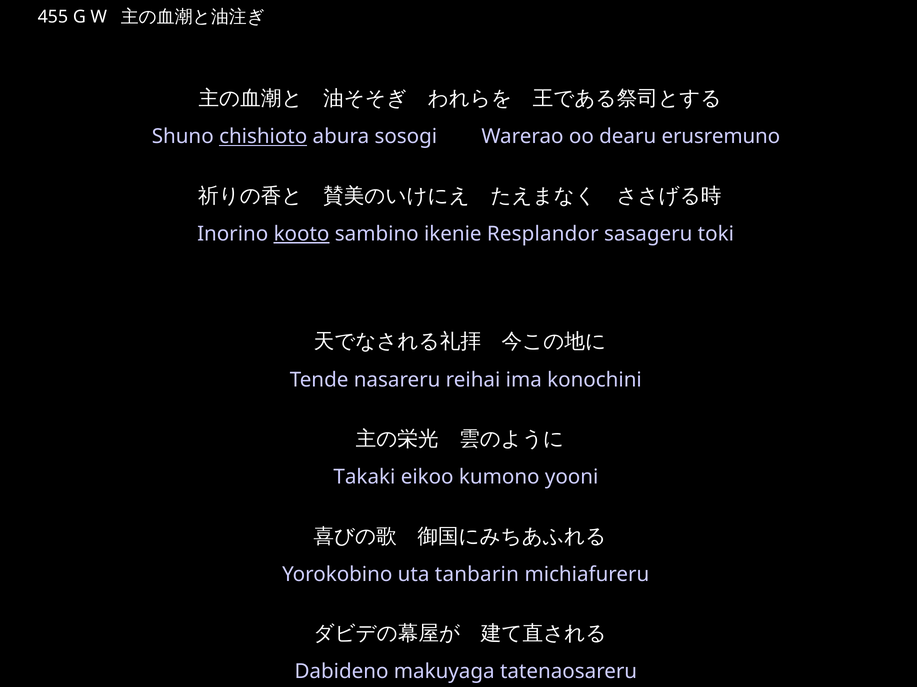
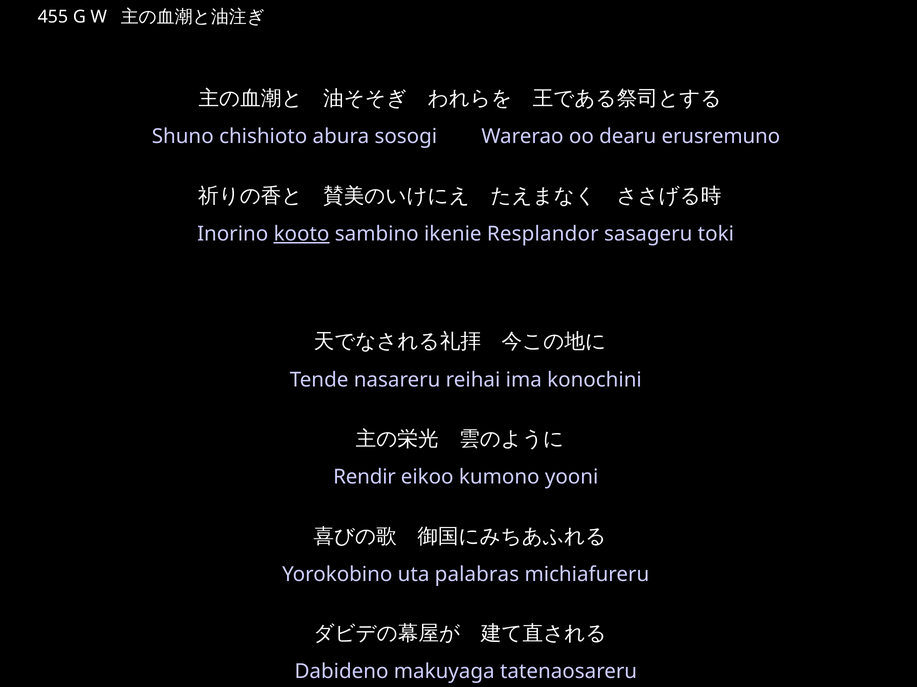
chishioto underline: present -> none (263, 137)
Takaki: Takaki -> Rendir (365, 478)
tanbarin: tanbarin -> palabras (477, 575)
